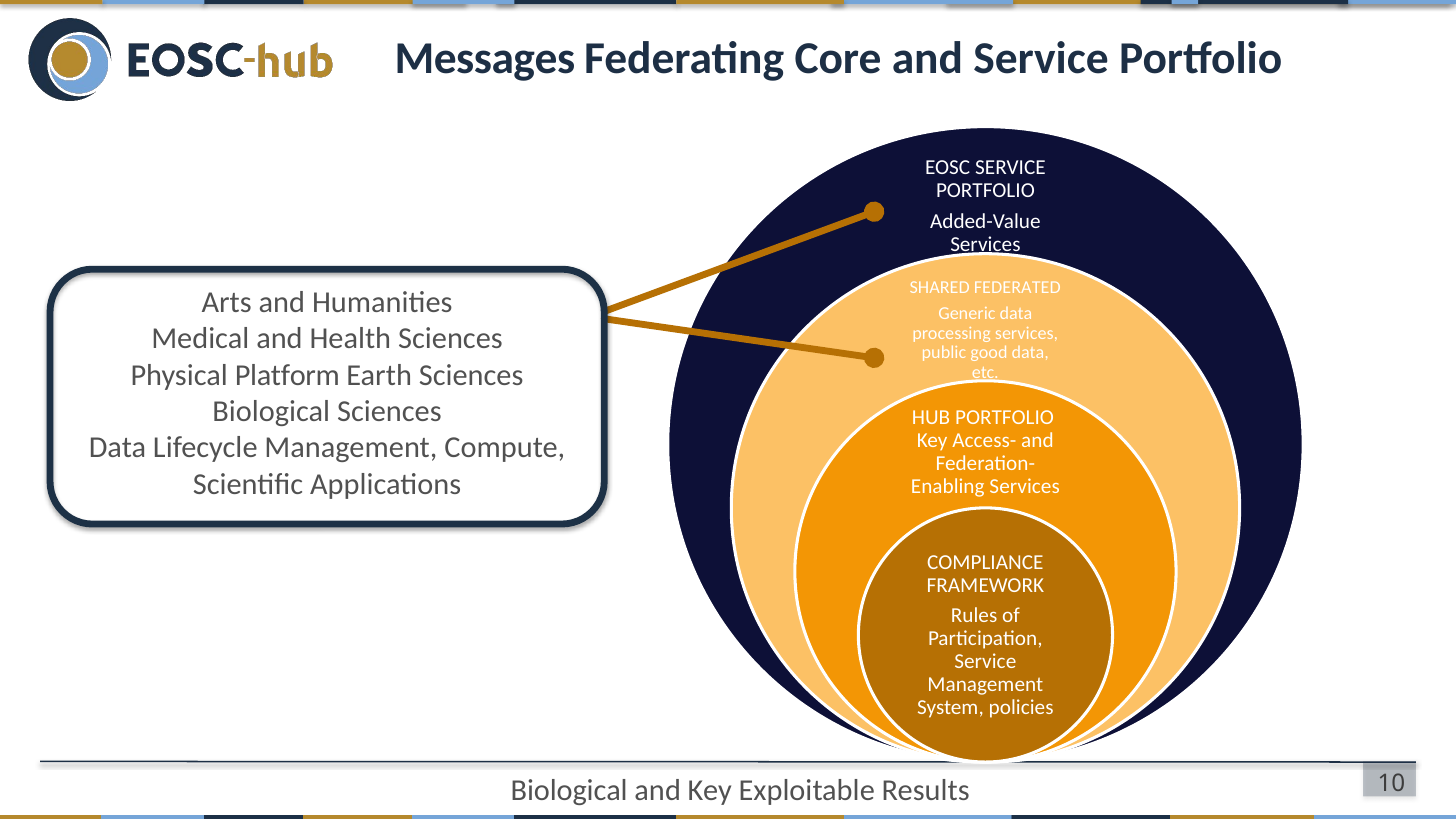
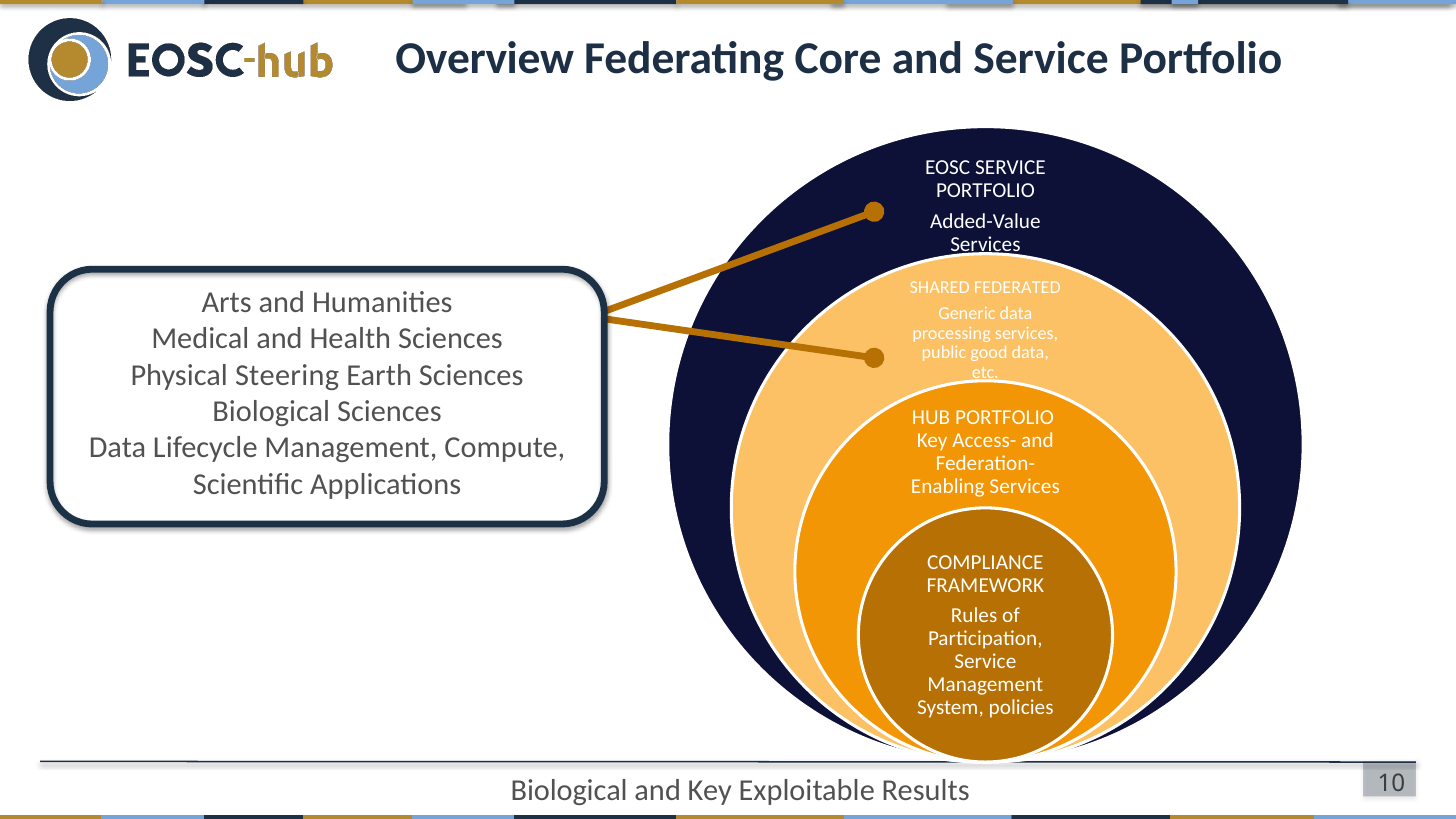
Messages: Messages -> Overview (485, 58)
Platform: Platform -> Steering (287, 375)
